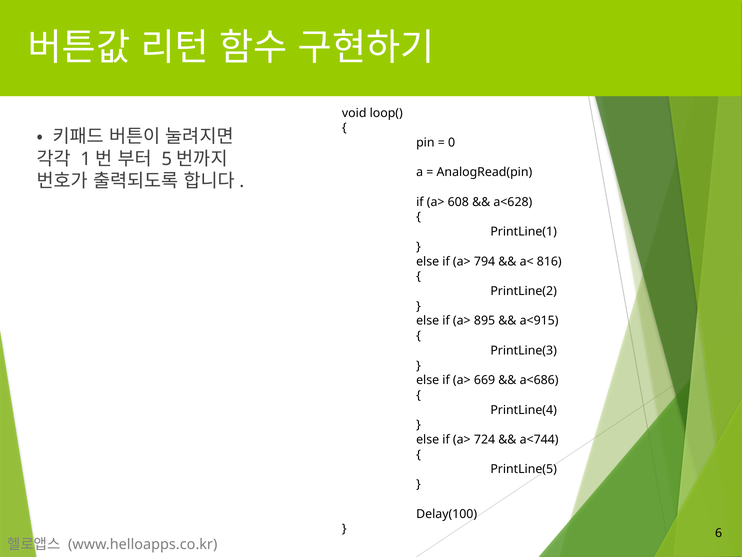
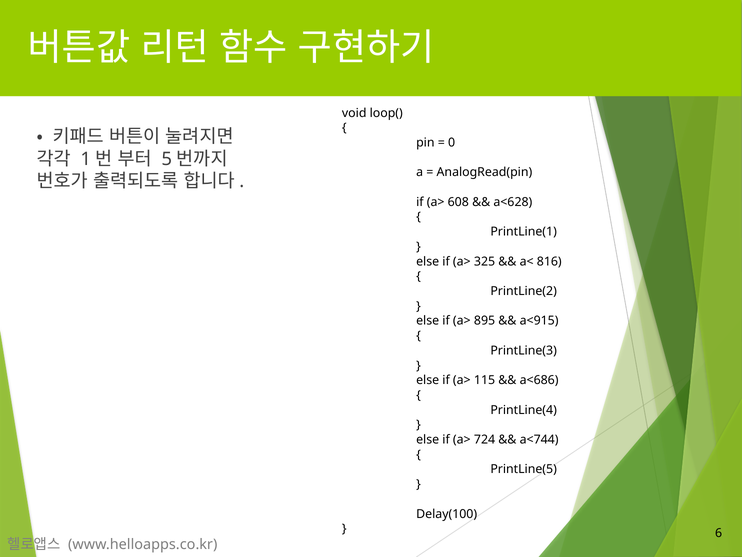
794: 794 -> 325 (485, 261)
669: 669 -> 115 (485, 380)
